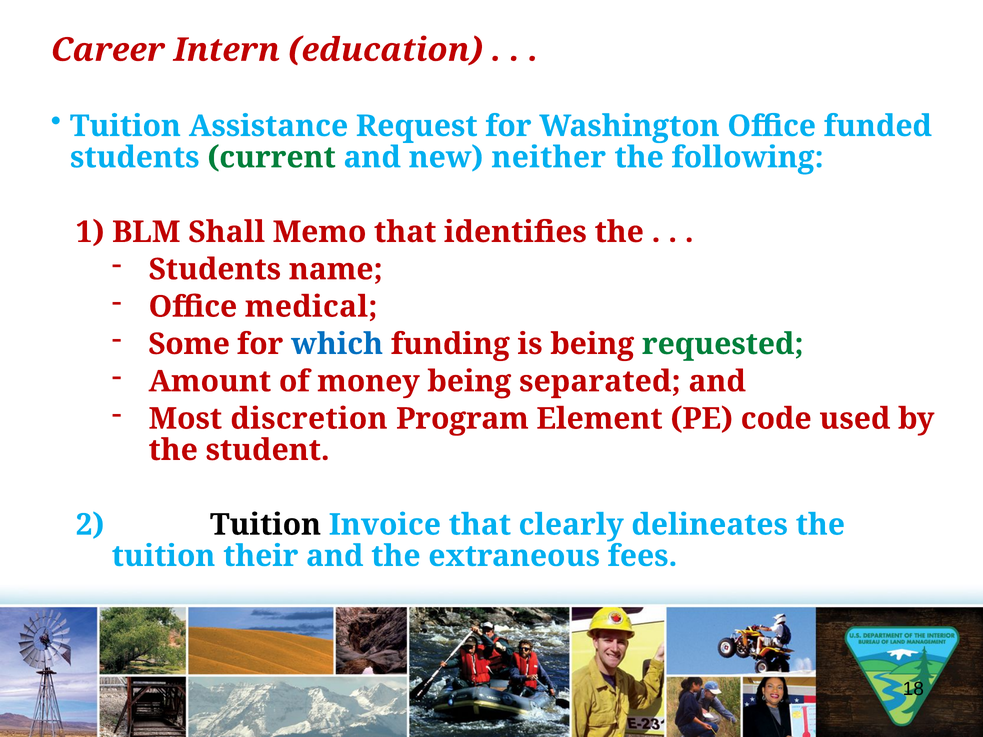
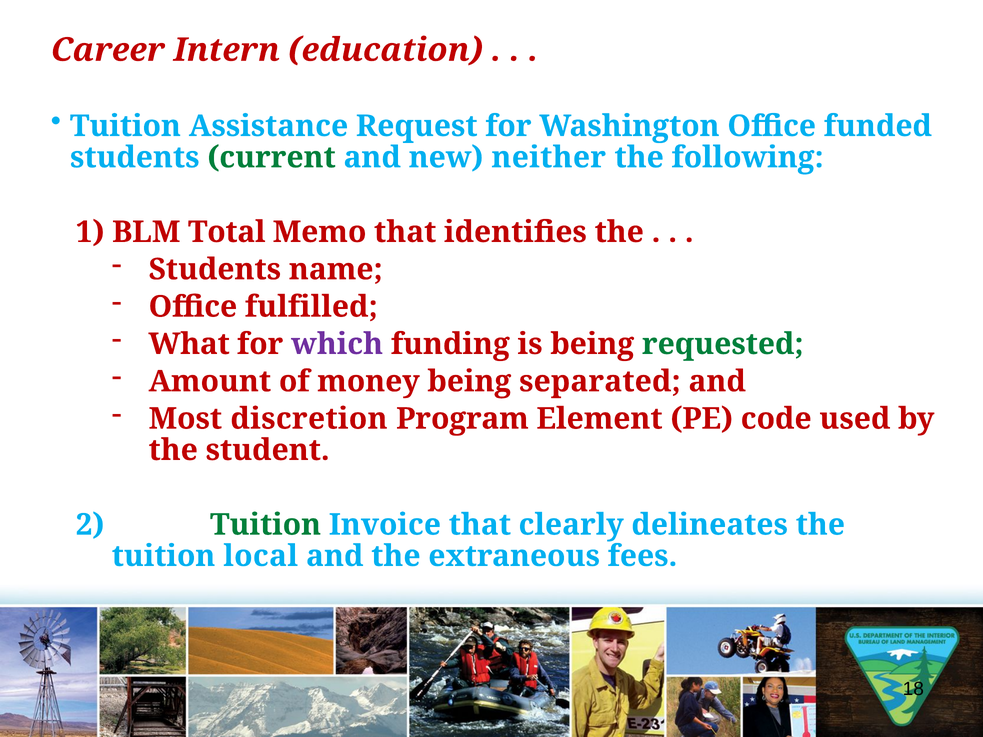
Shall: Shall -> Total (227, 232)
medical: medical -> fulfilled (311, 307)
Some: Some -> What (189, 344)
which colour: blue -> purple (337, 344)
Tuition colour: black -> green (266, 525)
their: their -> local (261, 556)
